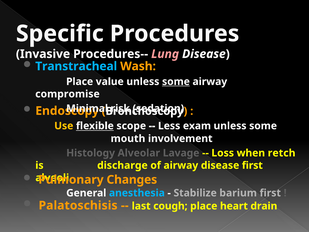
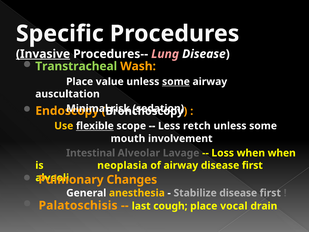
Invasive underline: none -> present (43, 54)
Transtracheal colour: light blue -> light green (76, 66)
compromise: compromise -> auscultation (67, 94)
exam: exam -> retch (197, 126)
Histology: Histology -> Intestinal (91, 153)
when retch: retch -> when (282, 153)
discharge: discharge -> neoplasia (122, 165)
anesthesia colour: light blue -> yellow (137, 193)
Stabilize barium: barium -> disease (238, 193)
heart: heart -> vocal (234, 206)
